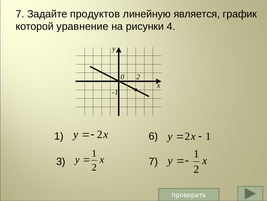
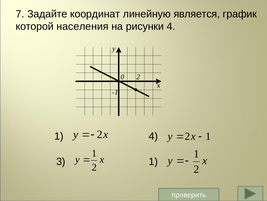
продуктов: продуктов -> координат (95, 14)
уравнение: уравнение -> населения (83, 26)
1 6: 6 -> 4 (153, 136)
3 7: 7 -> 1 (153, 161)
